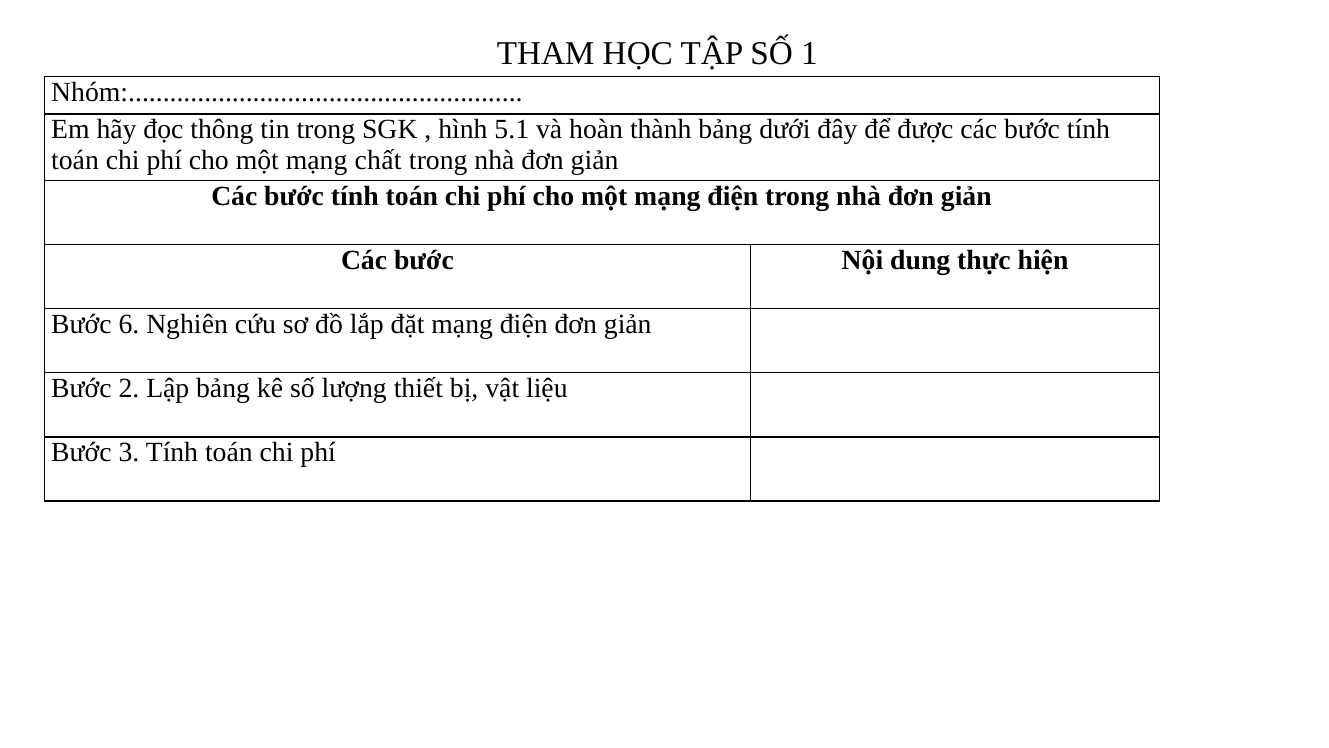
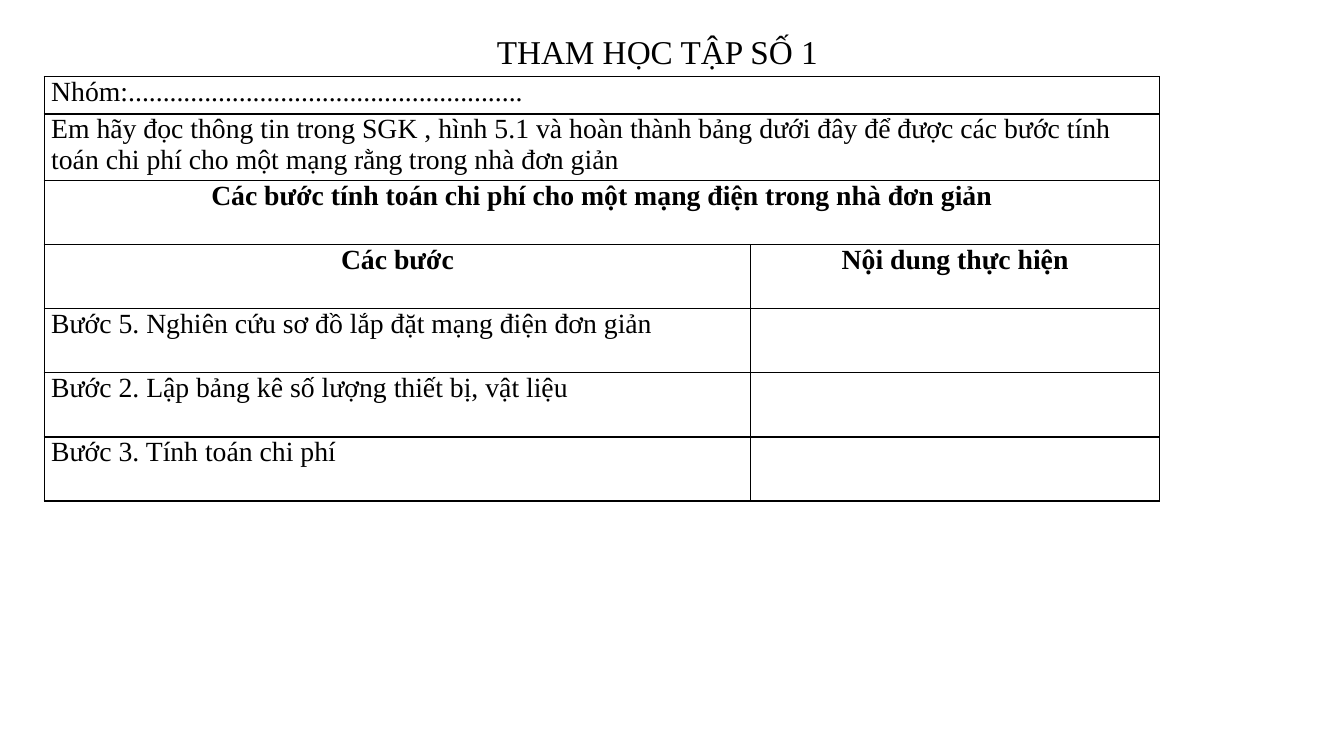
chất: chất -> rằng (378, 160)
6: 6 -> 5 (129, 324)
